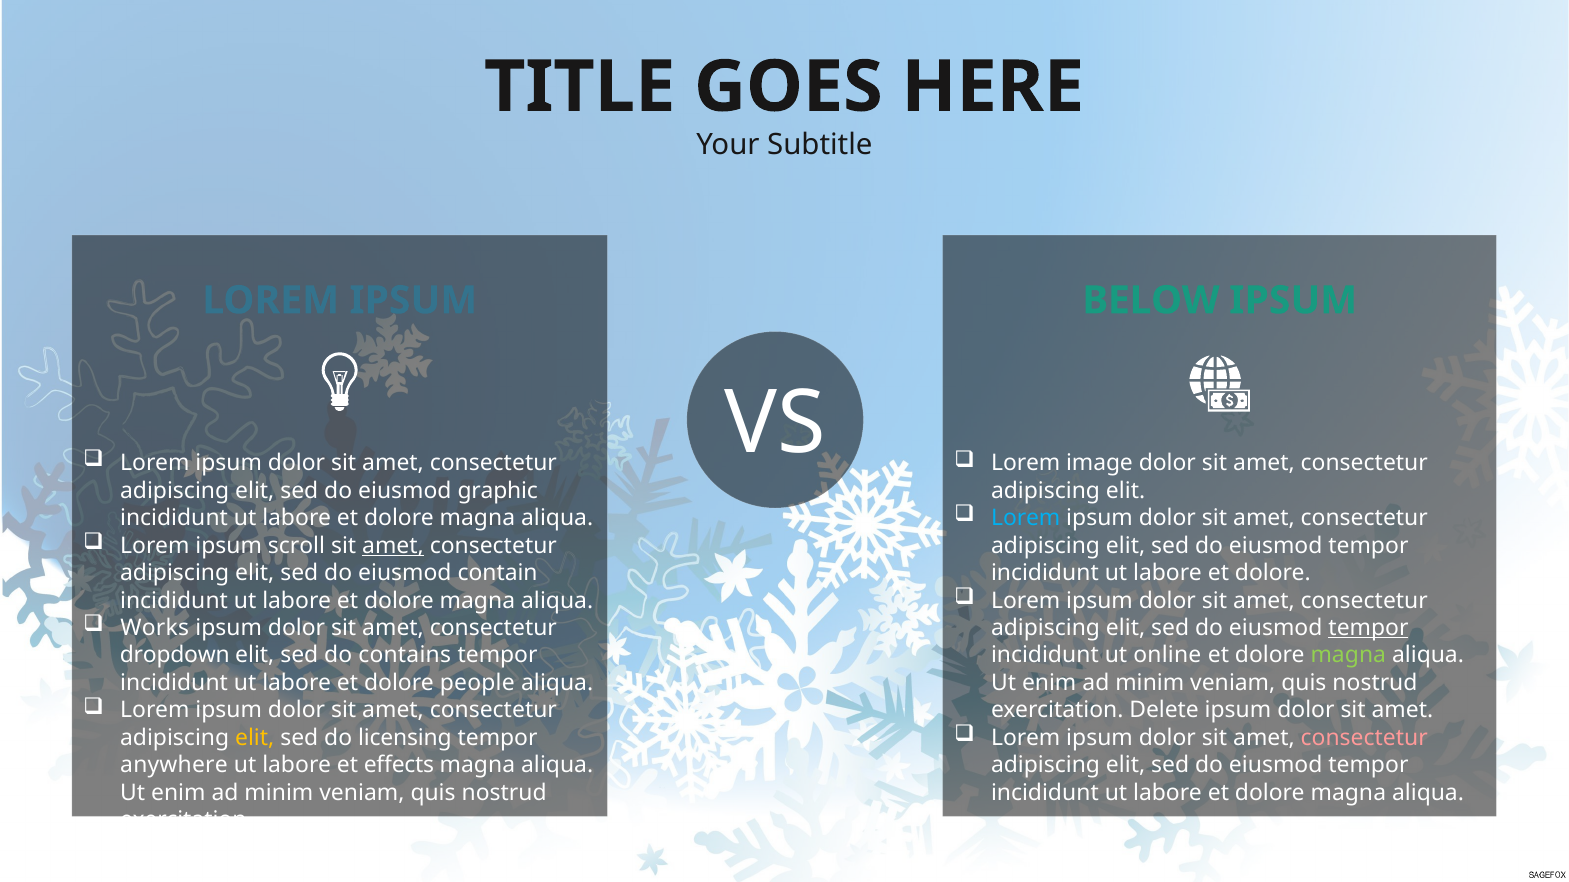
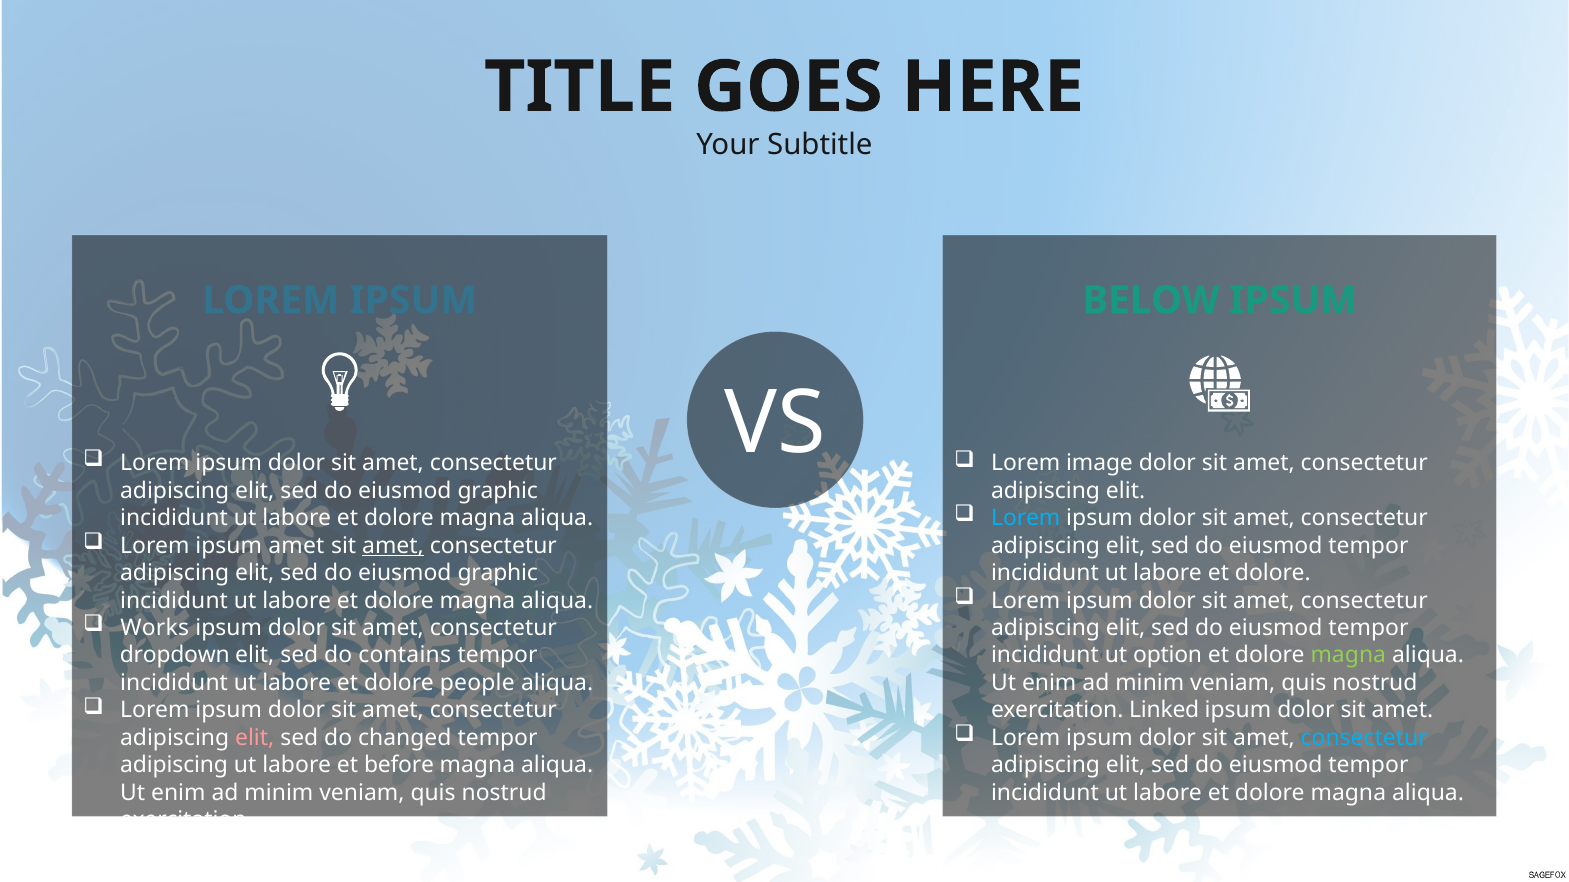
ipsum scroll: scroll -> amet (296, 546)
contain: contain -> graphic (498, 573)
tempor underline: present -> none (1368, 628)
online: online -> option (1168, 656)
Delete: Delete -> Linked (1164, 711)
consectetur colour: pink -> light blue (1364, 738)
elit colour: yellow -> pink (255, 738)
licensing: licensing -> changed (405, 738)
anywhere: anywhere -> adipiscing (174, 766)
effects: effects -> before (399, 766)
